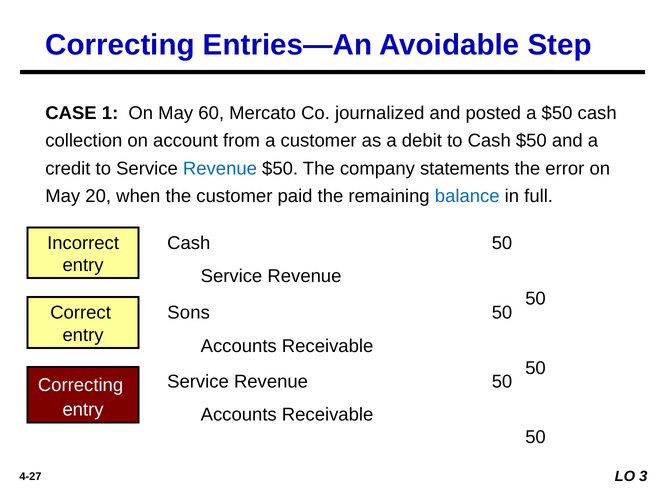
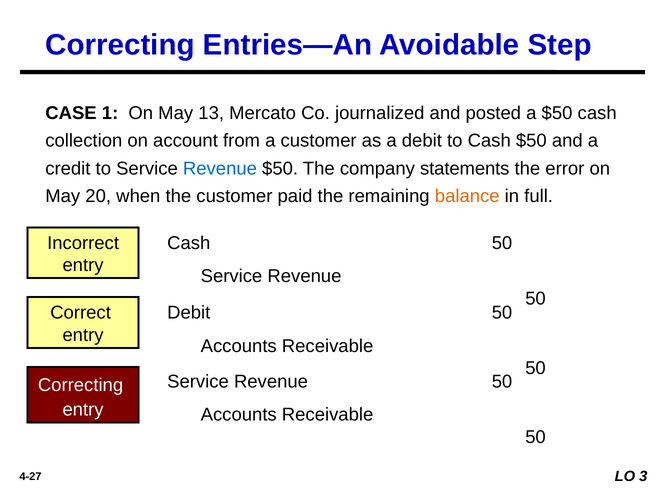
60: 60 -> 13 (211, 113)
balance colour: blue -> orange (467, 196)
Sons: Sons -> Debit (189, 313)
